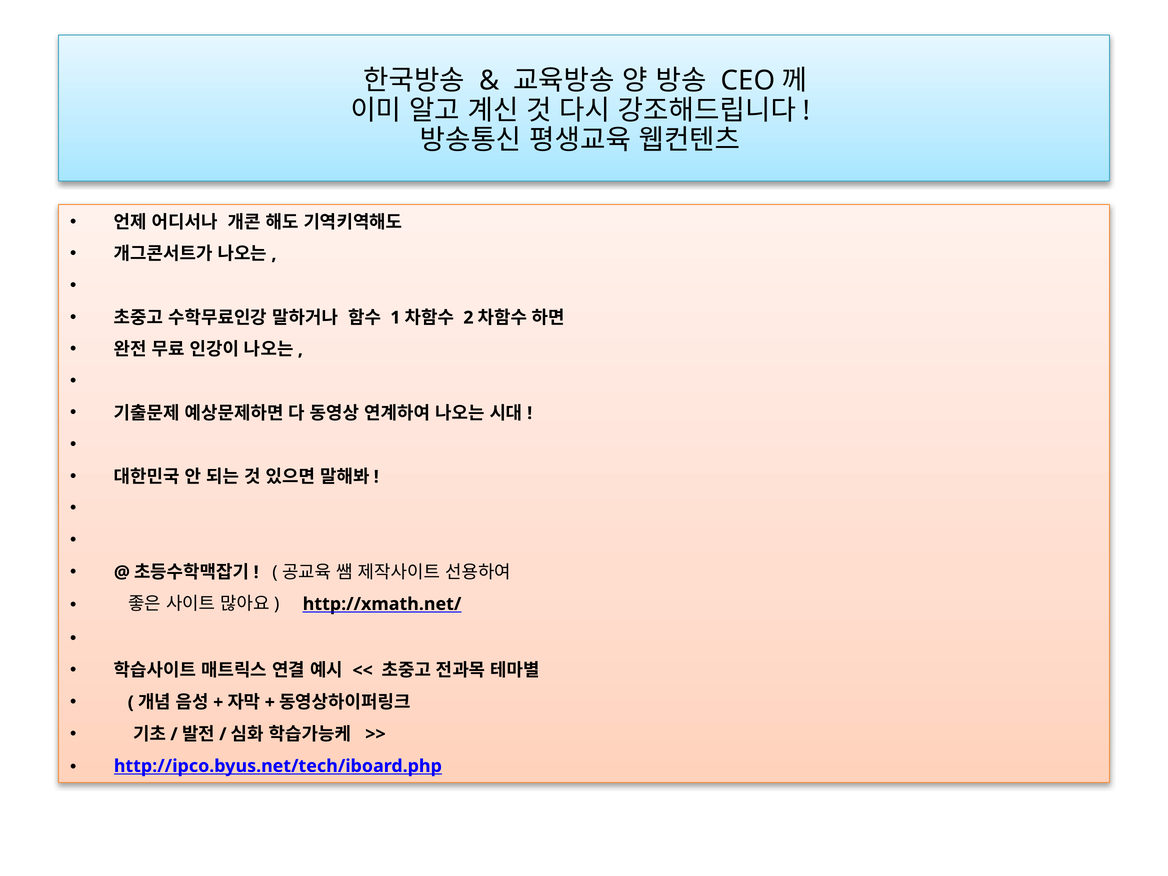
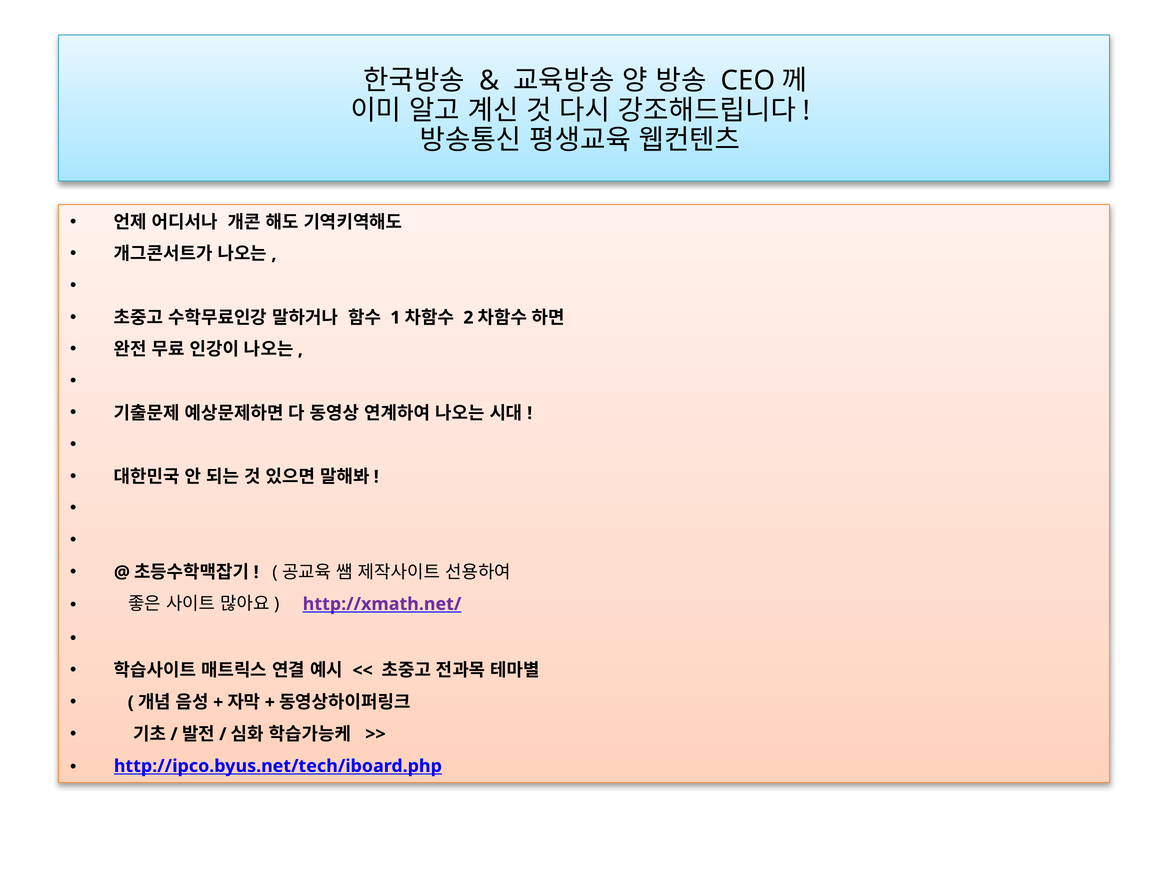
http://xmath.net/ colour: black -> purple (382, 604)
